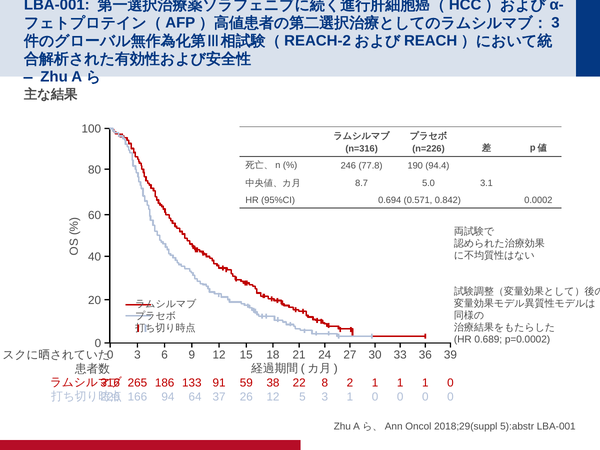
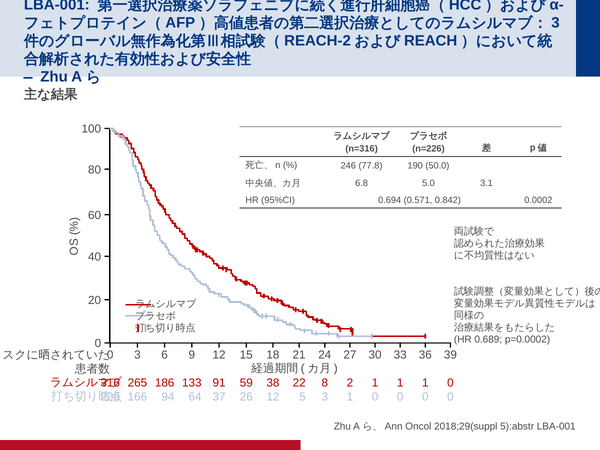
94.4: 94.4 -> 50.0 (437, 165)
8.7: 8.7 -> 6.8 (362, 183)
